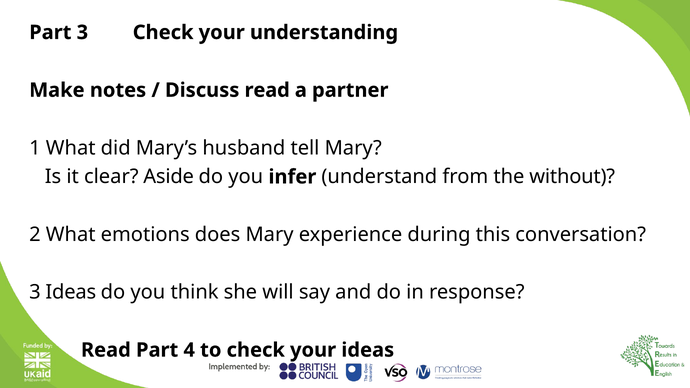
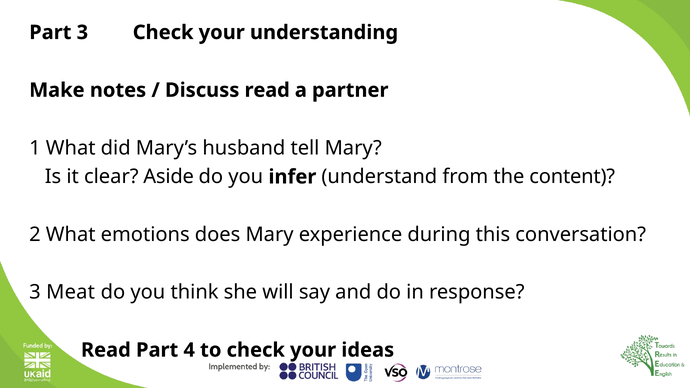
without: without -> content (572, 177)
3 Ideas: Ideas -> Meat (71, 292)
